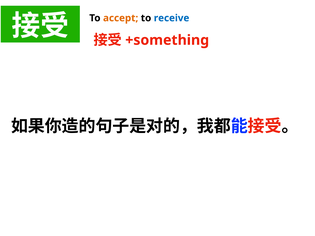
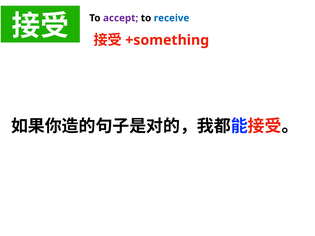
accept colour: orange -> purple (121, 18)
